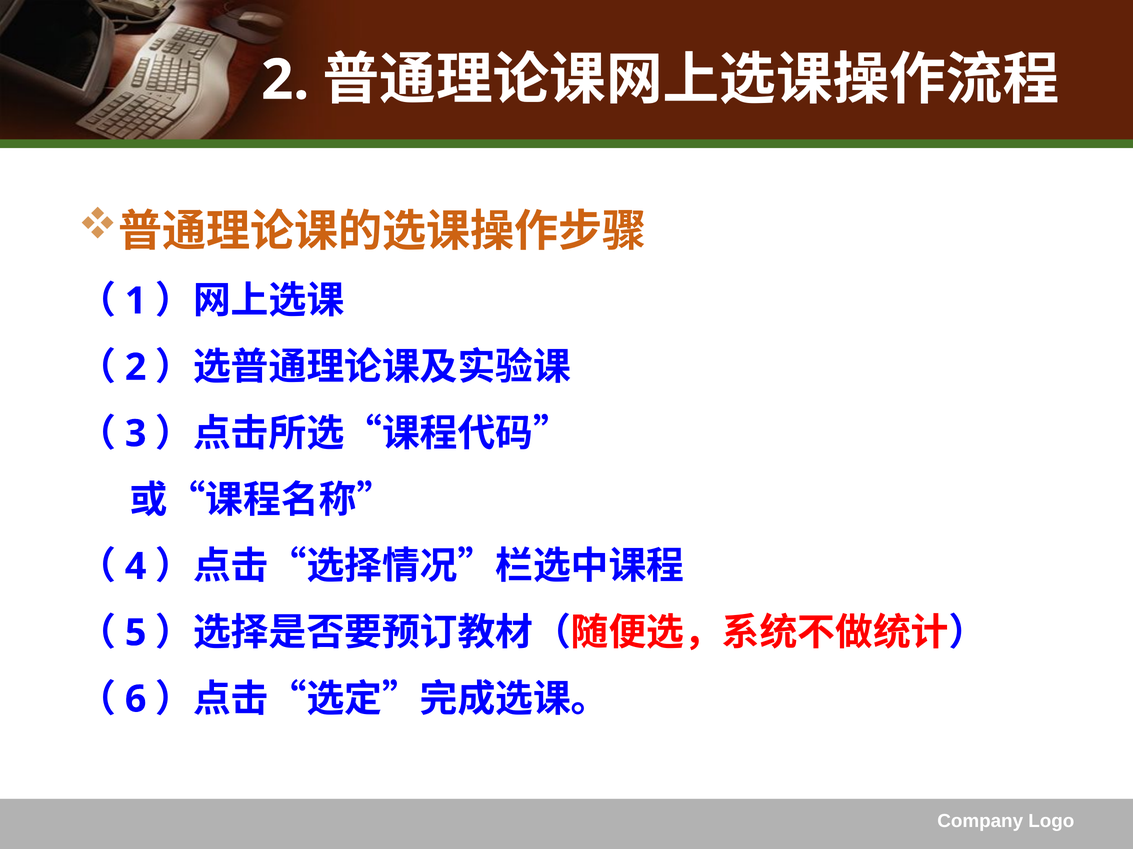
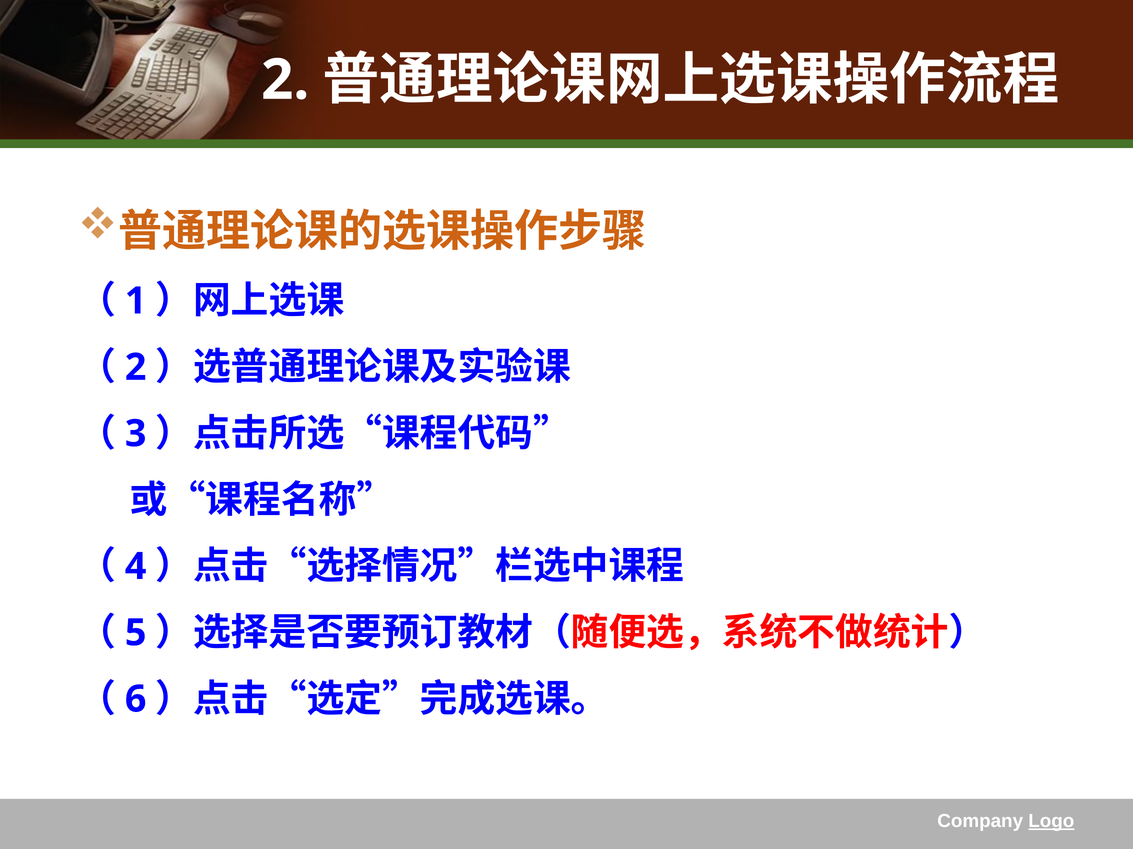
Logo underline: none -> present (1051, 822)
